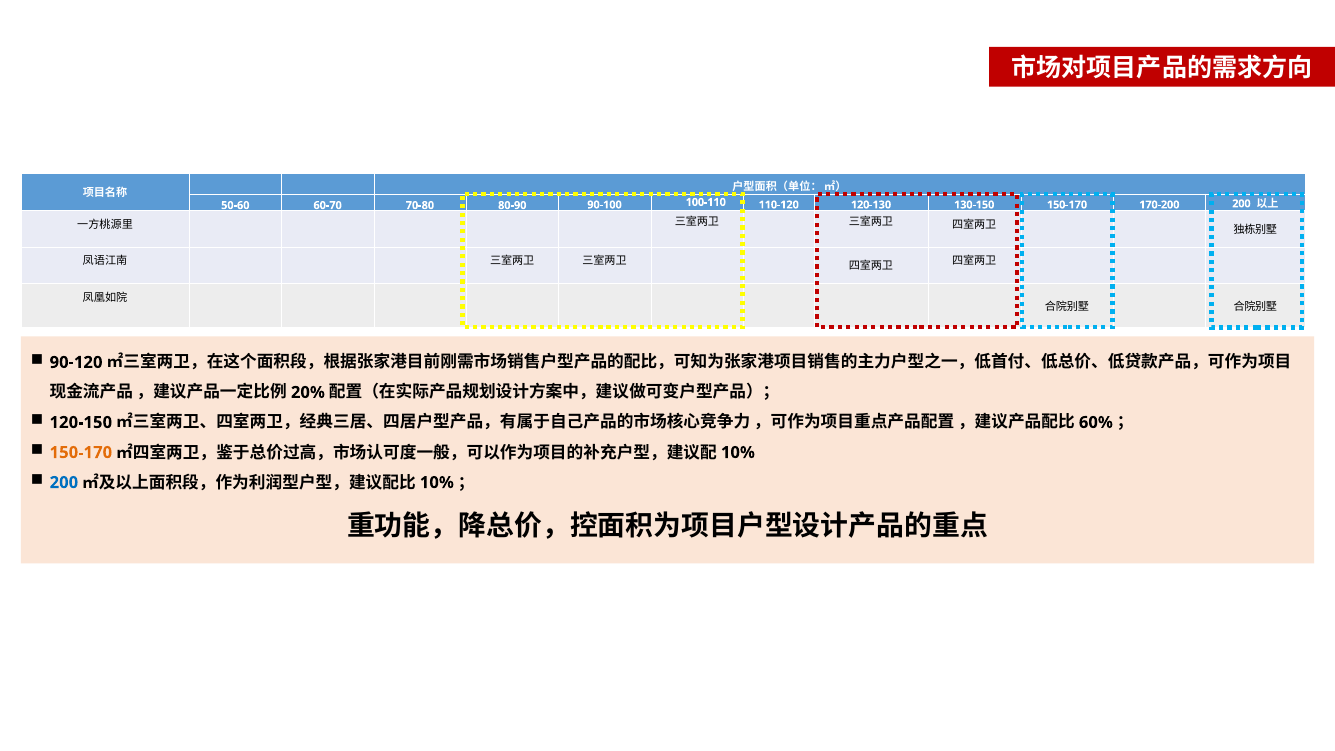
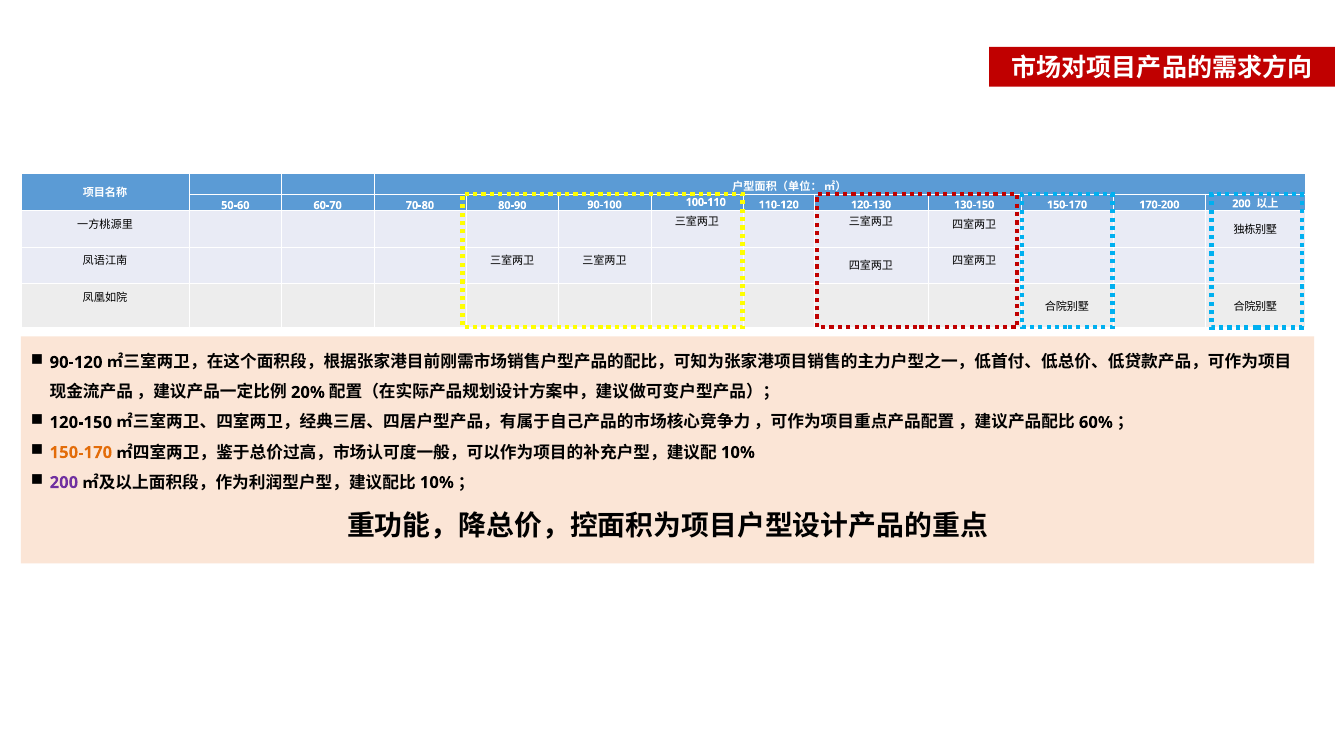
200 colour: blue -> purple (64, 483)
